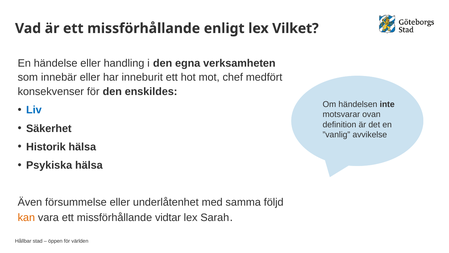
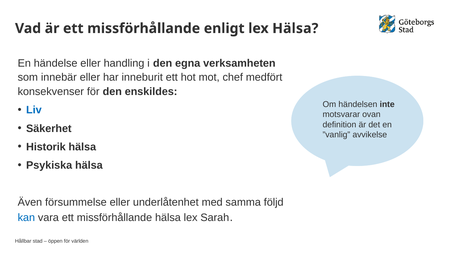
lex Vilket: Vilket -> Hälsa (295, 28)
kan colour: orange -> blue (26, 217)
missförhållande vidtar: vidtar -> hälsa (168, 217)
